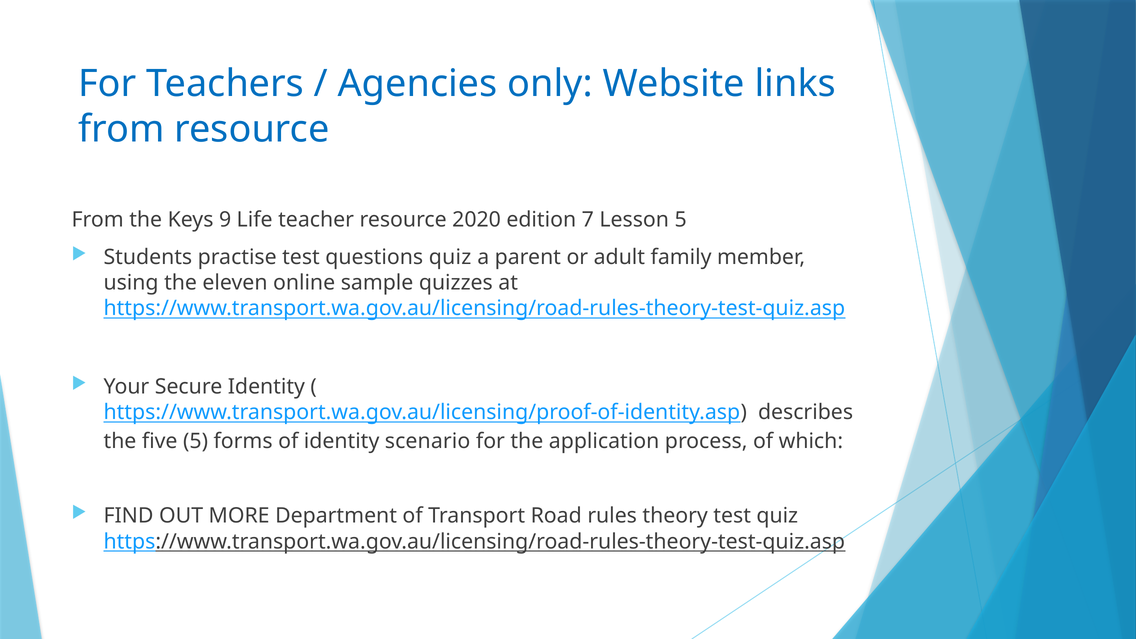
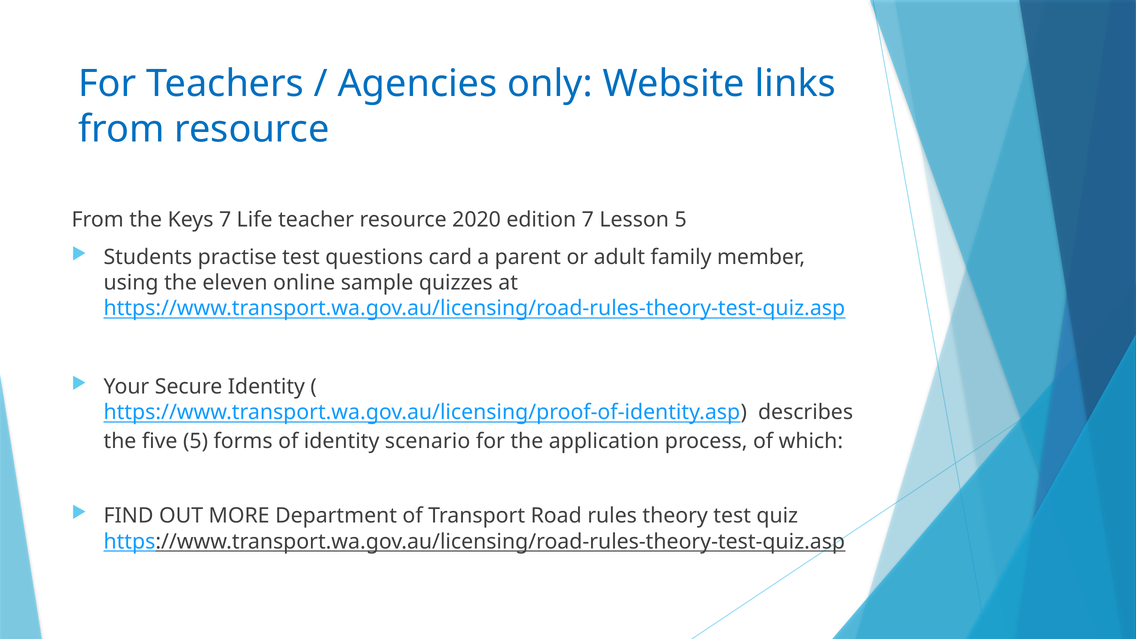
Keys 9: 9 -> 7 (225, 220)
questions quiz: quiz -> card (450, 257)
